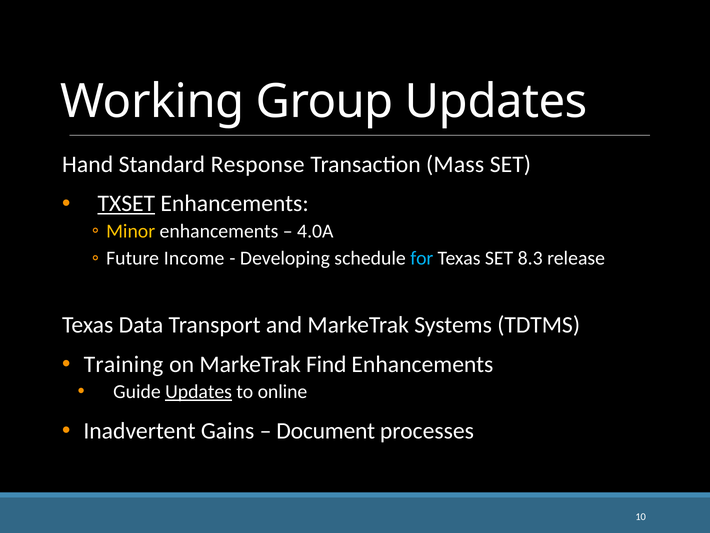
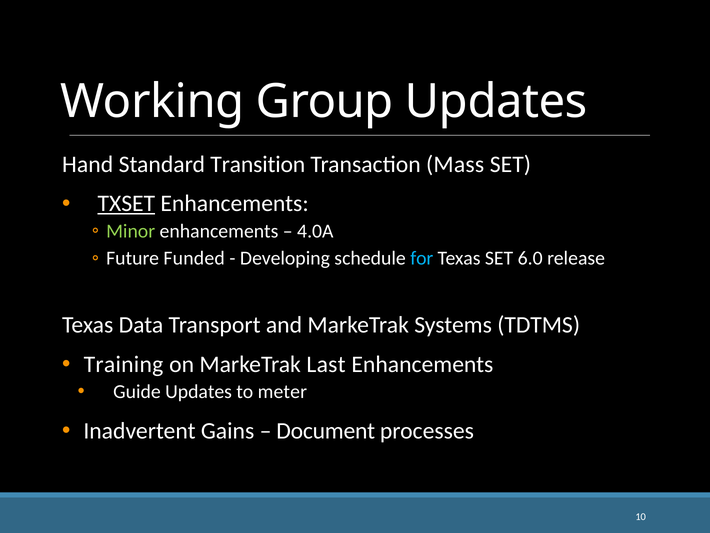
Response: Response -> Transition (258, 164)
Minor colour: yellow -> light green (131, 231)
Income: Income -> Funded (194, 258)
8.3: 8.3 -> 6.0 (530, 258)
Find: Find -> Last (326, 364)
Updates underline: present -> none (199, 391)
online: online -> meter (282, 391)
